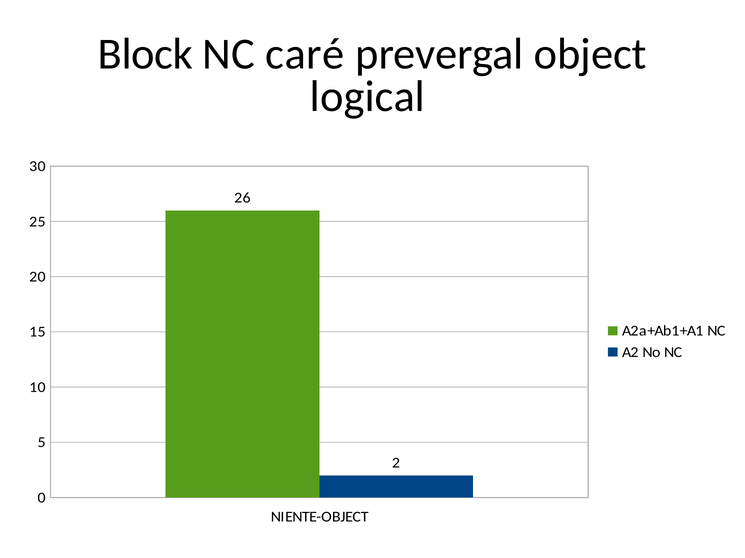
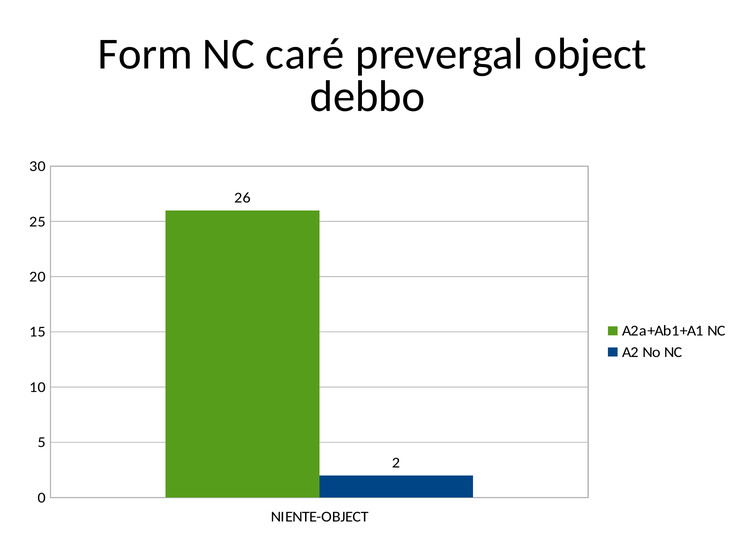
Block: Block -> Form (145, 54)
logical: logical -> debbo (368, 97)
